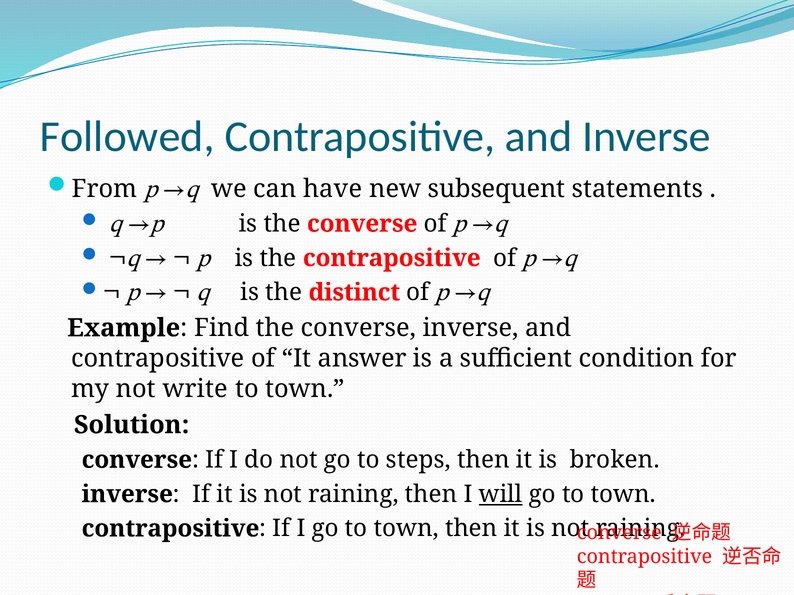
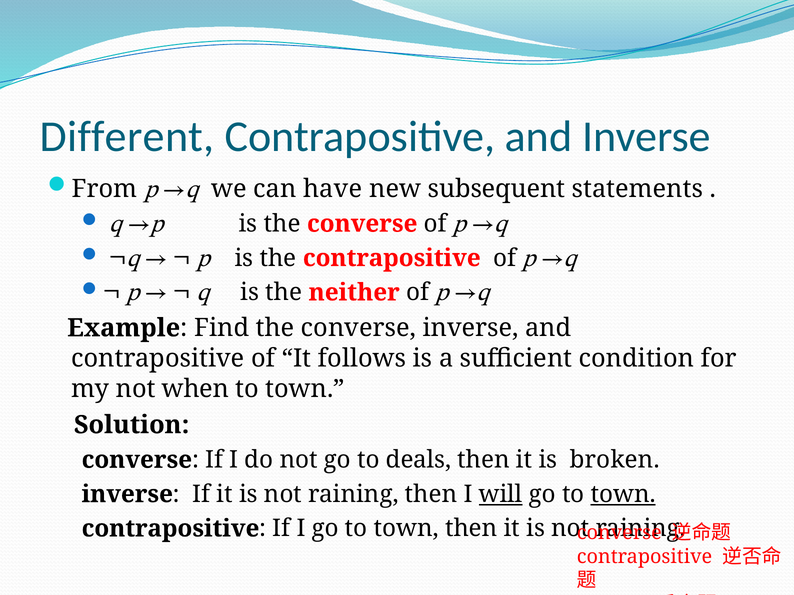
Followed: Followed -> Different (127, 137)
distinct: distinct -> neither (354, 293)
answer: answer -> follows (362, 359)
write: write -> when (196, 389)
steps: steps -> deals (419, 460)
town underline: none -> present (623, 495)
